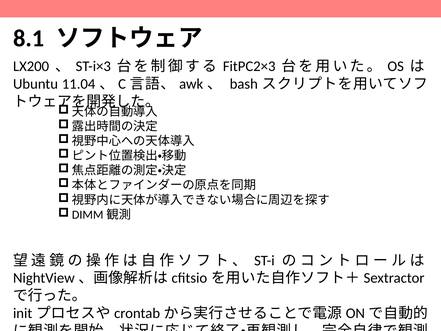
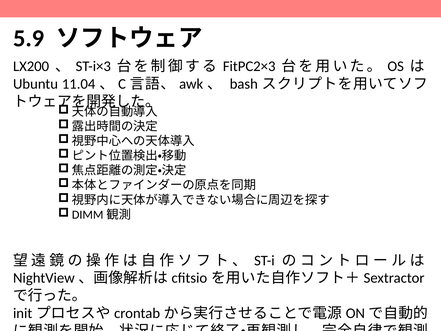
8.1: 8.1 -> 5.9 (29, 38)
